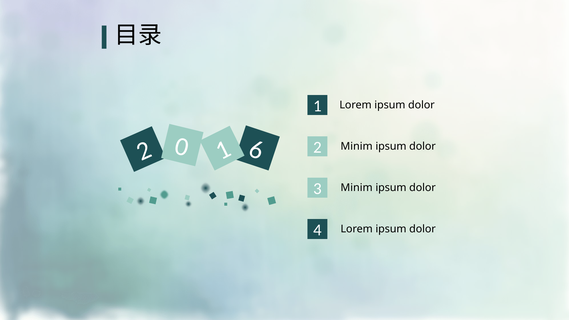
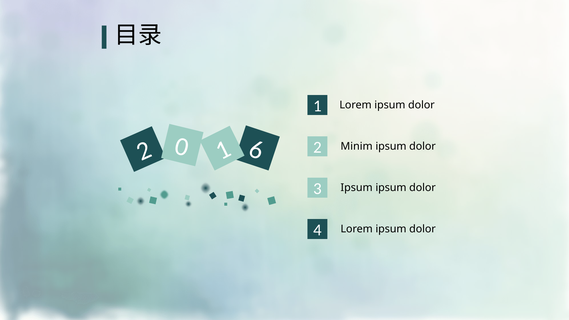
Minim: Minim -> Ipsum (357, 188)
